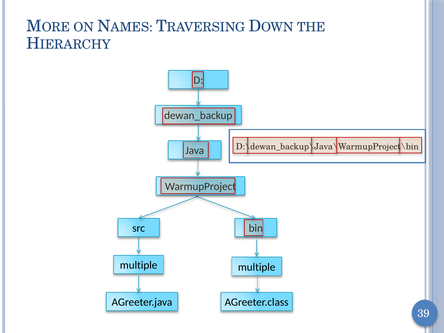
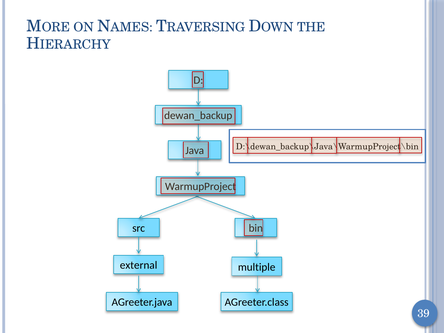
multiple: multiple -> external (139, 265)
